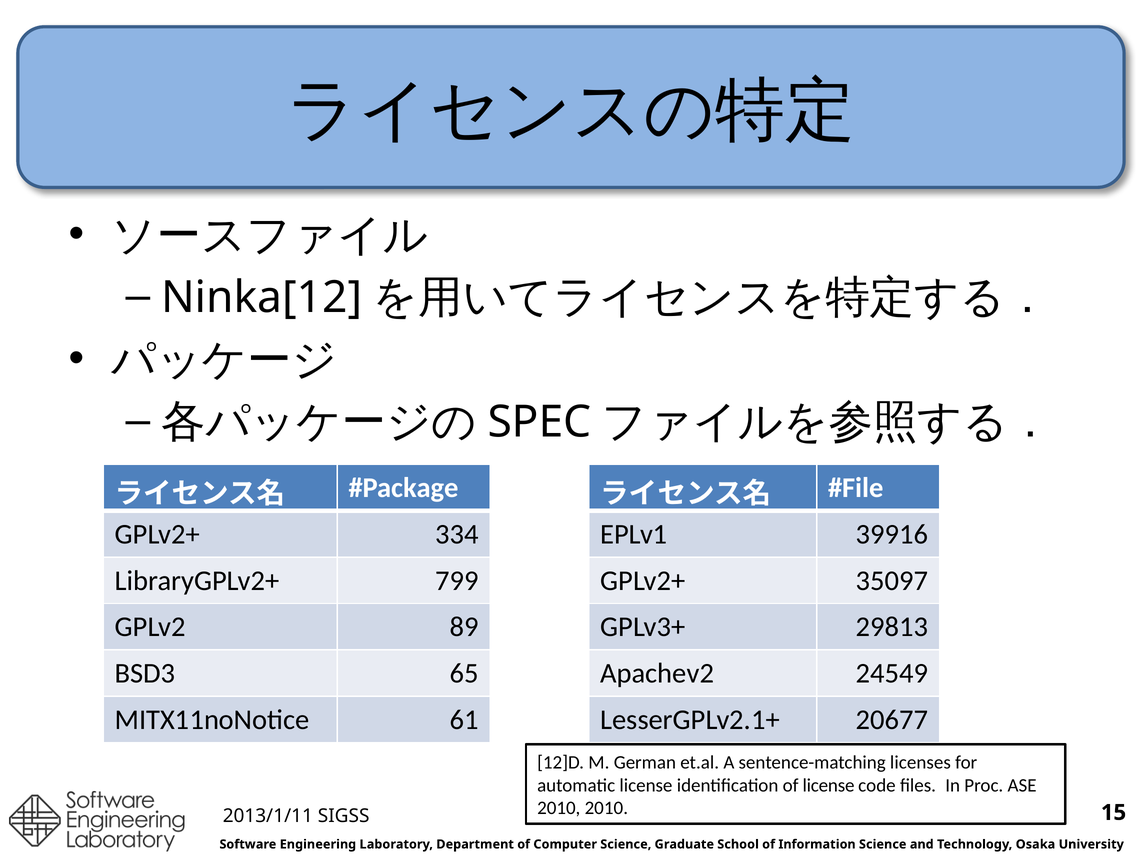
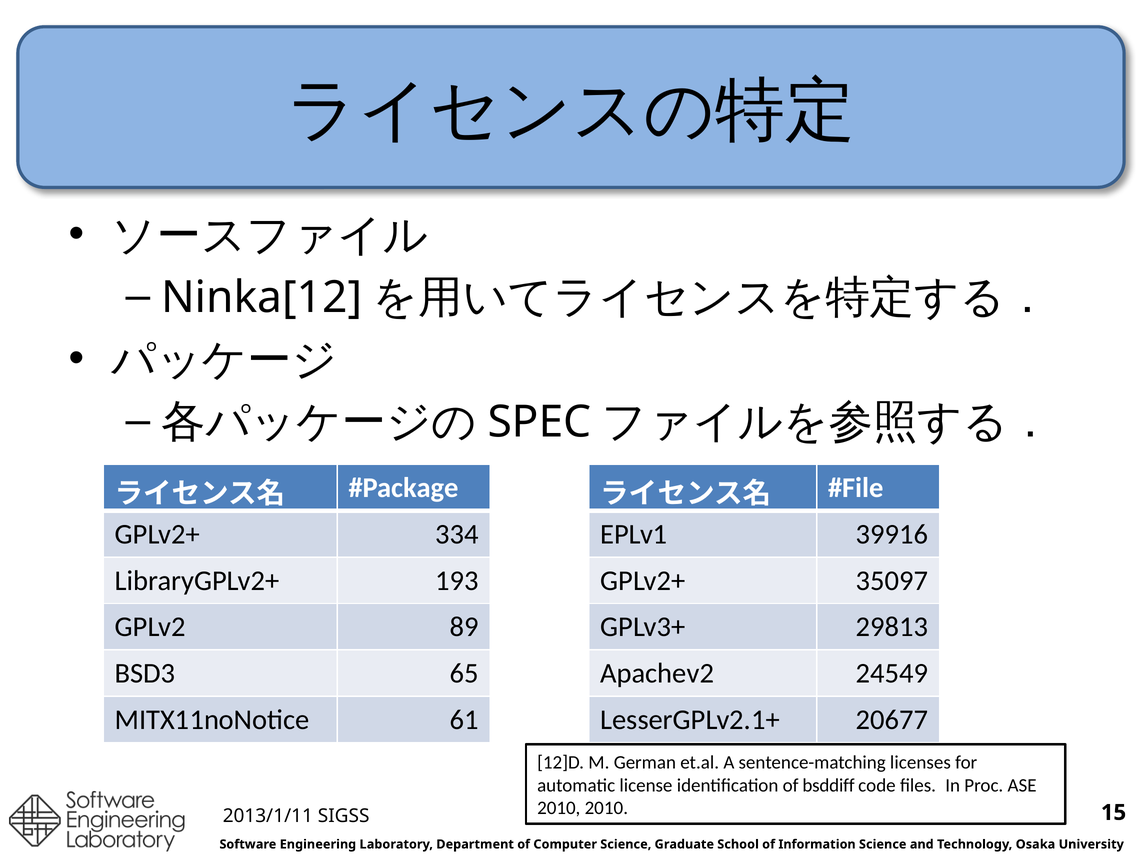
799: 799 -> 193 (457, 580)
of license: license -> bsddiff (829, 785)
